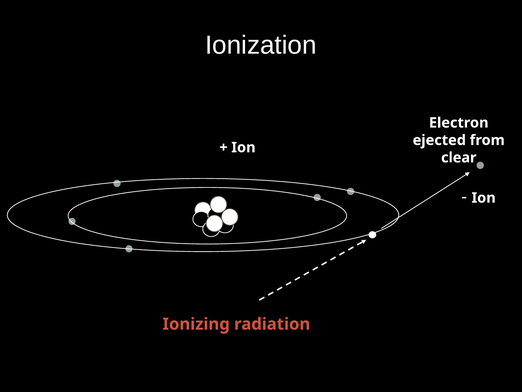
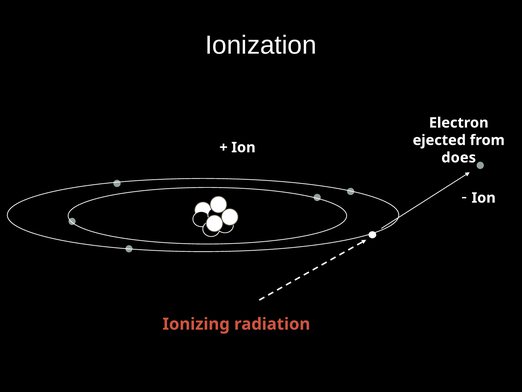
clear: clear -> does (459, 157)
